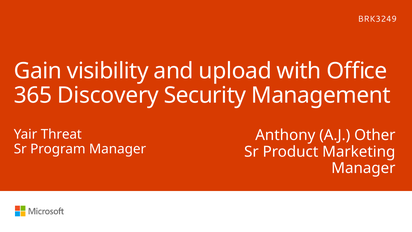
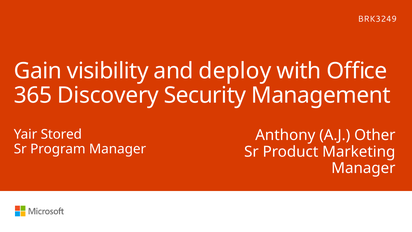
upload: upload -> deploy (235, 71)
Threat: Threat -> Stored (61, 134)
